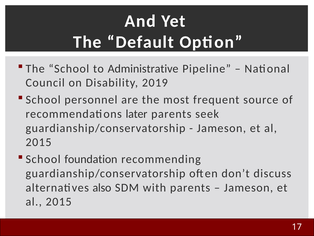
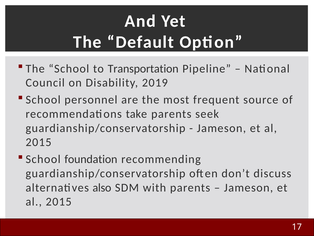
Administrative: Administrative -> Transportation (143, 69)
later: later -> take (136, 114)
